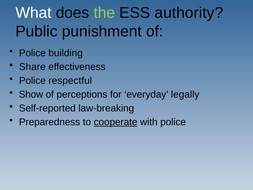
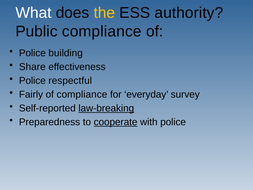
the colour: light green -> yellow (104, 13)
Public punishment: punishment -> compliance (102, 31)
Show: Show -> Fairly (31, 94)
of perceptions: perceptions -> compliance (82, 94)
legally: legally -> survey (185, 94)
law-breaking underline: none -> present (106, 108)
